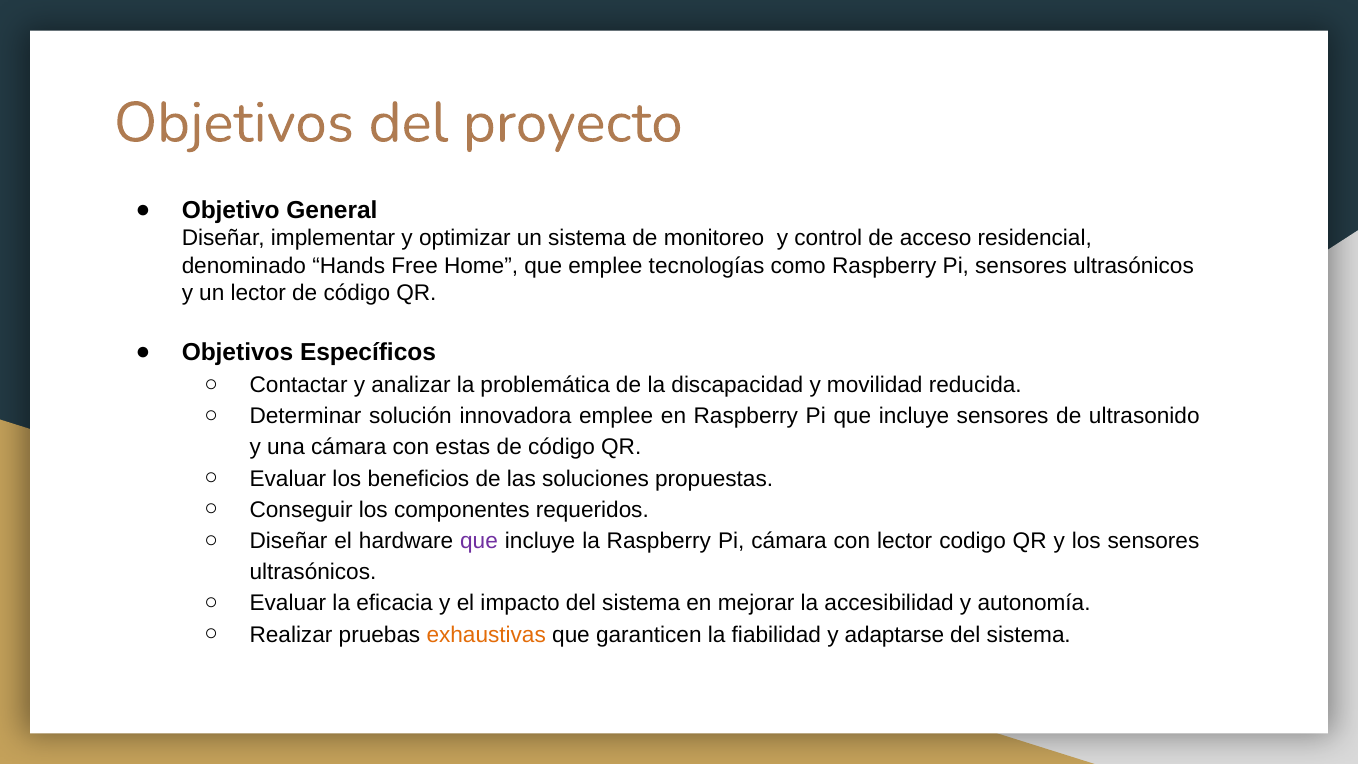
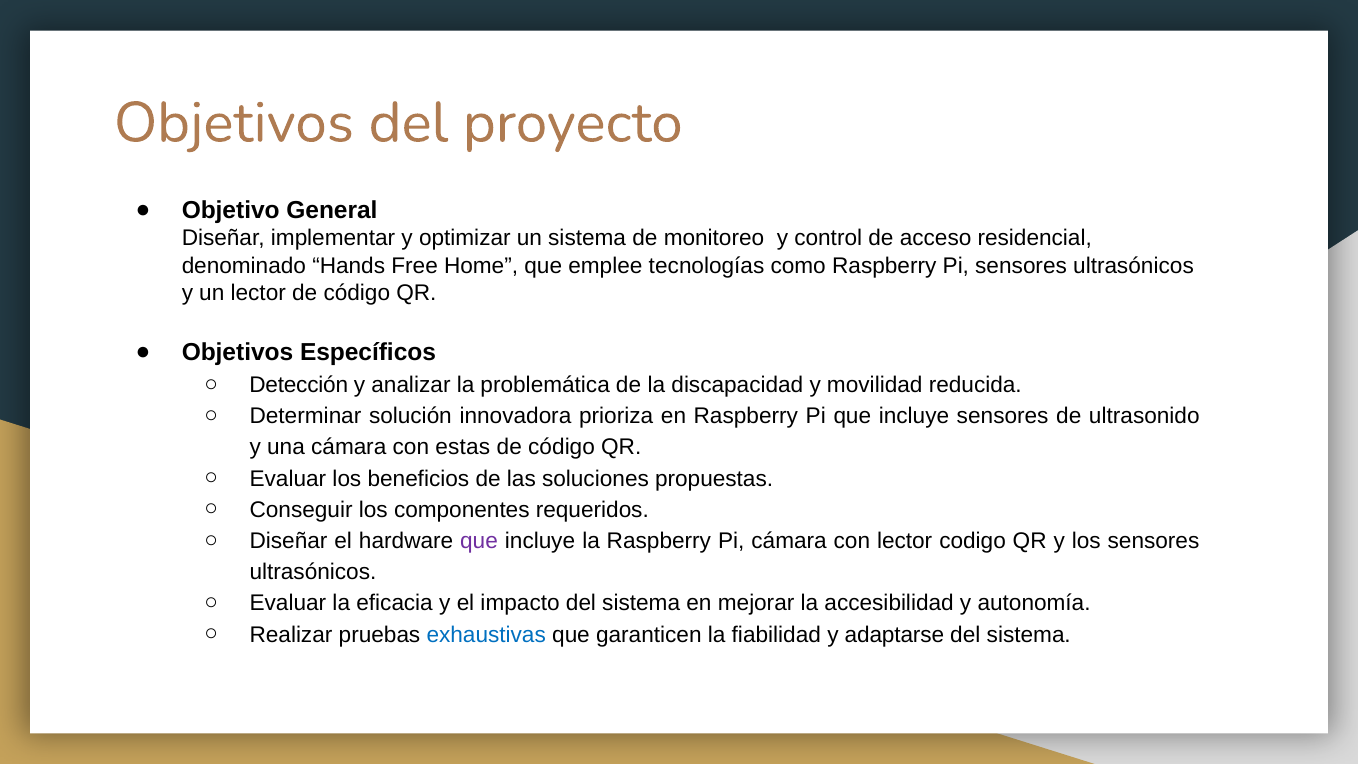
Contactar: Contactar -> Detección (299, 385)
innovadora emplee: emplee -> prioriza (616, 416)
exhaustivas colour: orange -> blue (486, 635)
